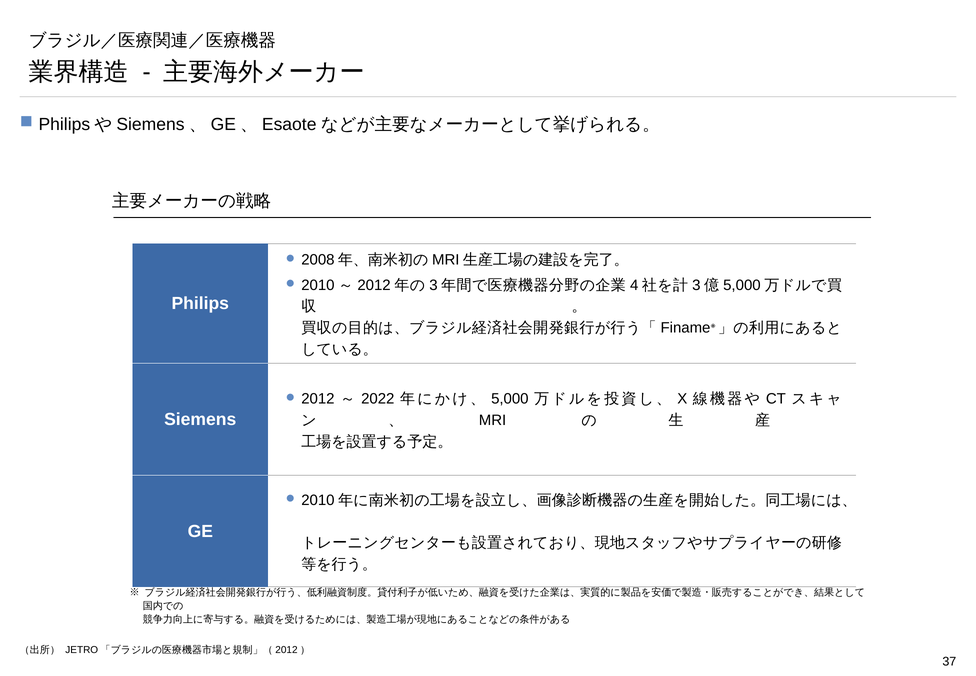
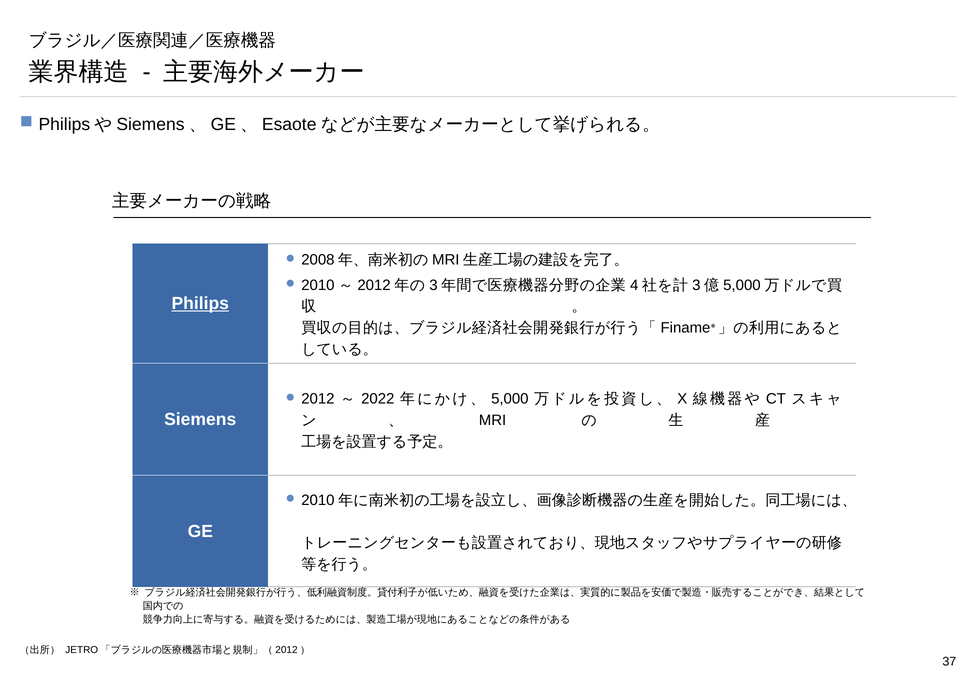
Philips underline: none -> present (200, 304)
